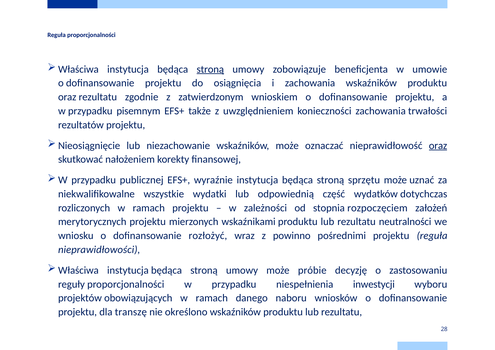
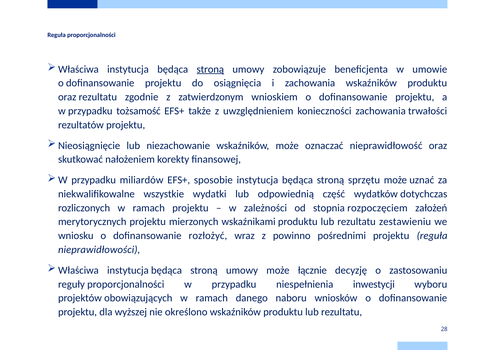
pisemnym: pisemnym -> tożsamość (138, 111)
oraz underline: present -> none (438, 146)
publicznej: publicznej -> miliardów (142, 180)
wyraźnie: wyraźnie -> sposobie (213, 180)
neutralności: neutralności -> zestawieniu (405, 222)
próbie: próbie -> łącznie (312, 270)
transzę: transzę -> wyższej (131, 312)
